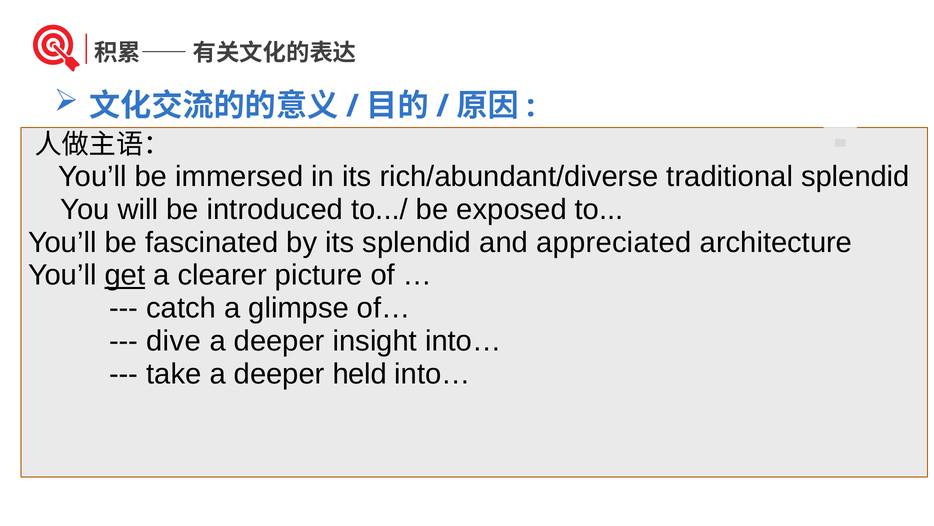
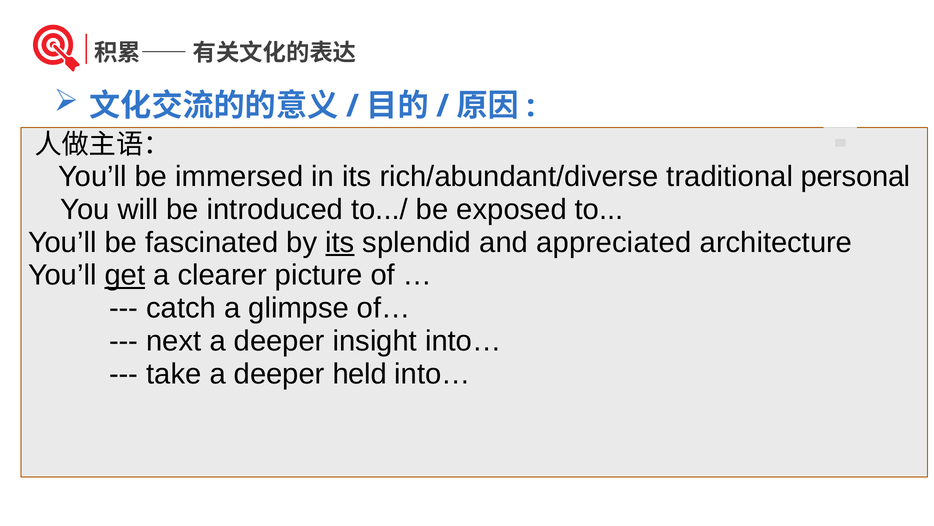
traditional splendid: splendid -> personal (856, 176)
its underline: none -> present (340, 242)
dive: dive -> next (174, 341)
